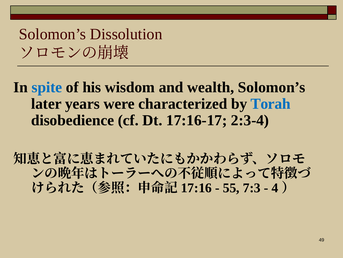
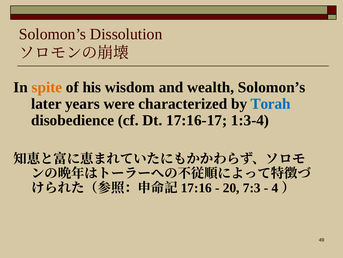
spite colour: blue -> orange (47, 87)
2:3-4: 2:3-4 -> 1:3-4 (250, 120)
55: 55 -> 20 (231, 187)
